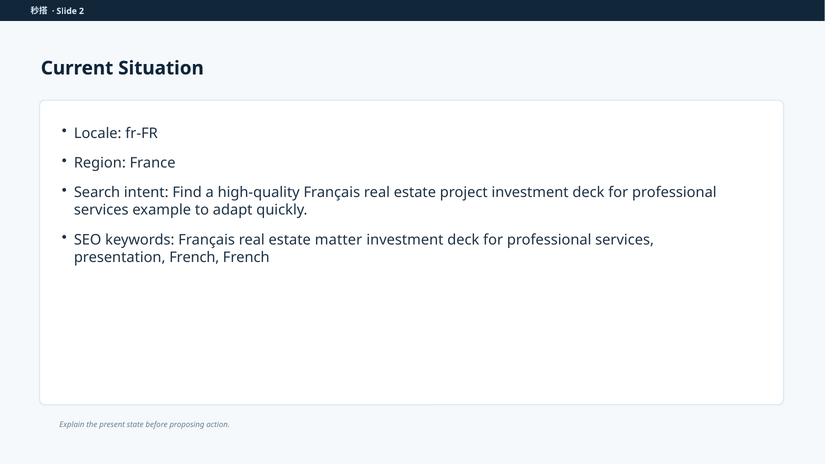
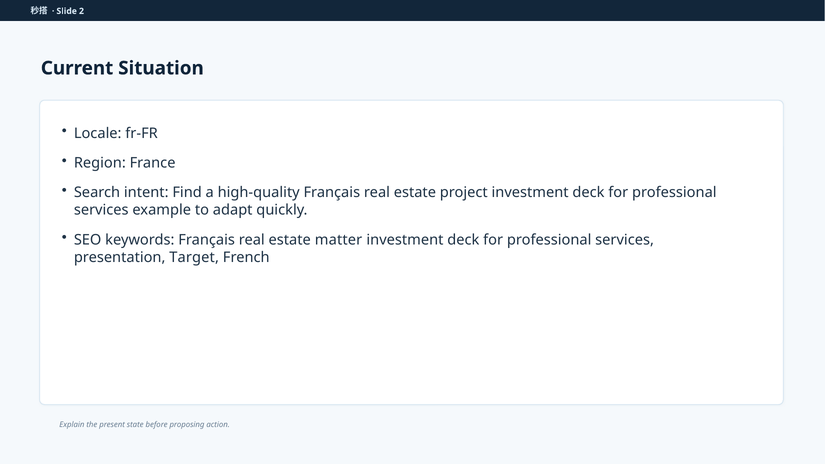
presentation French: French -> Target (194, 257)
